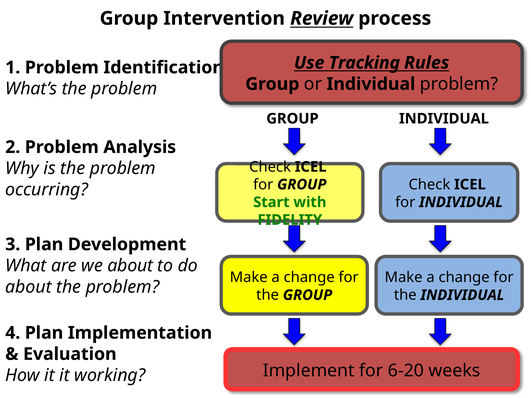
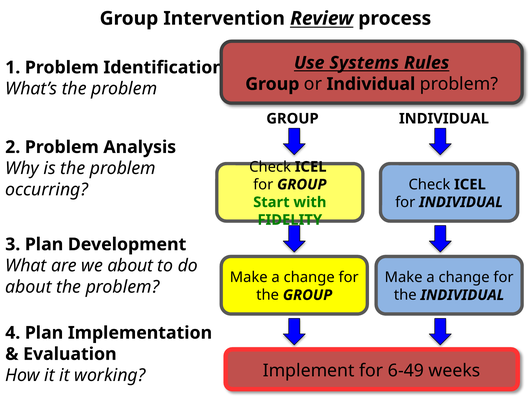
Tracking: Tracking -> Systems (364, 63)
6-20: 6-20 -> 6-49 (406, 371)
